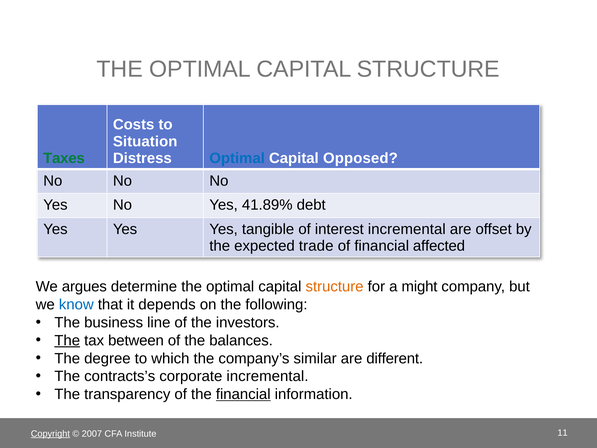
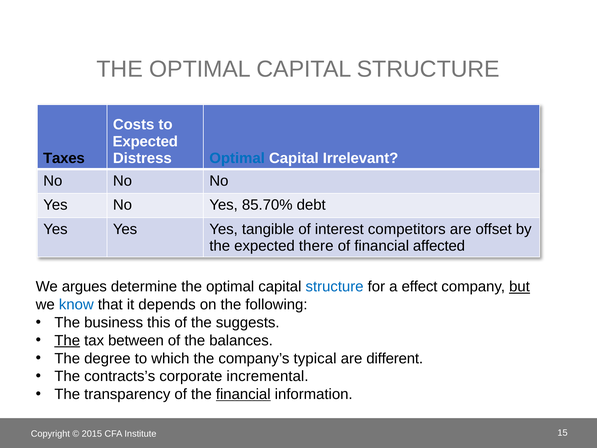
Situation: Situation -> Expected (145, 141)
Taxes colour: green -> black (64, 158)
Opposed: Opposed -> Irrelevant (361, 158)
41.89%: 41.89% -> 85.70% (267, 205)
interest incremental: incremental -> competitors (407, 229)
trade: trade -> there (316, 246)
structure colour: orange -> blue (335, 287)
might: might -> effect (420, 287)
but underline: none -> present (519, 287)
line: line -> this (159, 322)
investors: investors -> suggests (248, 322)
similar: similar -> typical (315, 358)
Copyright underline: present -> none (50, 433)
2007: 2007 -> 2015 (92, 433)
11: 11 -> 15 (563, 433)
